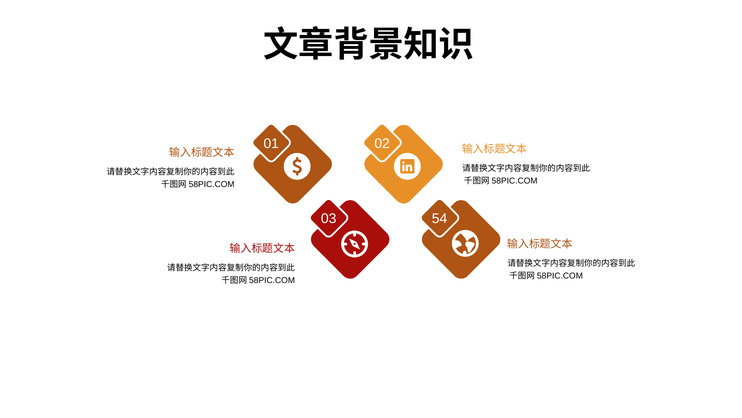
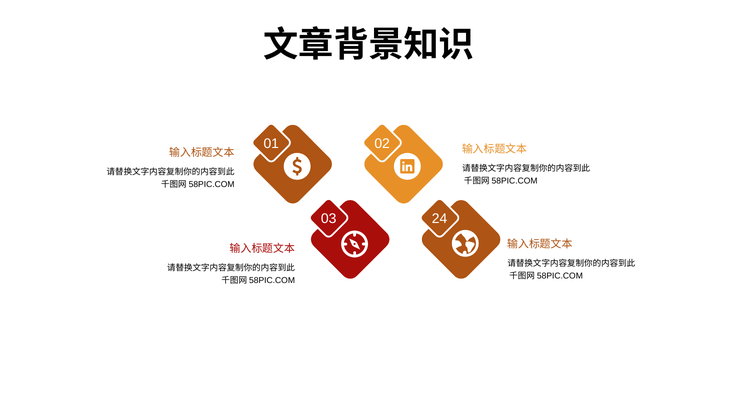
54: 54 -> 24 (440, 218)
